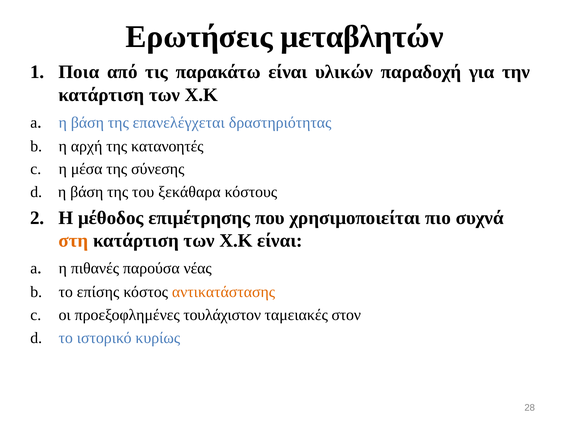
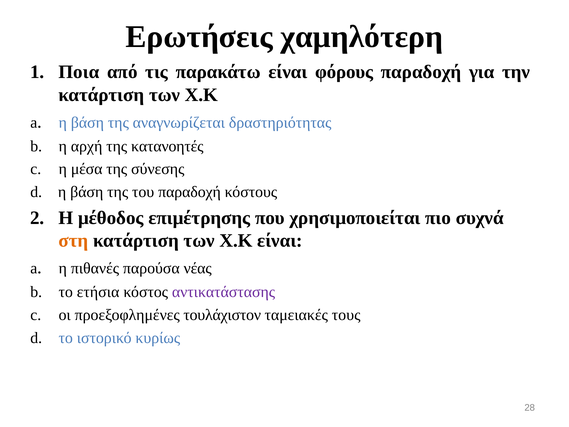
μεταβλητών: μεταβλητών -> χαμηλότερη (362, 37)
υλικών: υλικών -> φόρους (344, 72)
επανελέγχεται: επανελέγχεται -> αναγνωρίζεται (179, 122)
του ξεκάθαρα: ξεκάθαρα -> παραδοχή (189, 192)
επίσης: επίσης -> ετήσια (98, 292)
αντικατάστασης colour: orange -> purple (224, 292)
στον: στον -> τους (346, 315)
